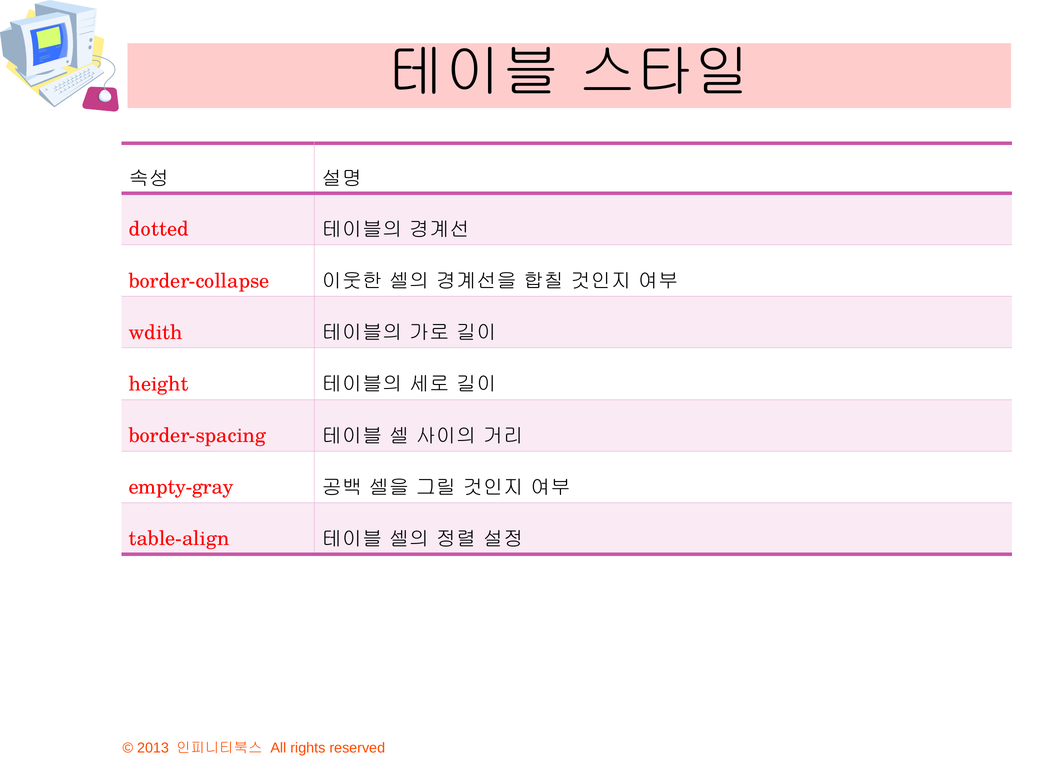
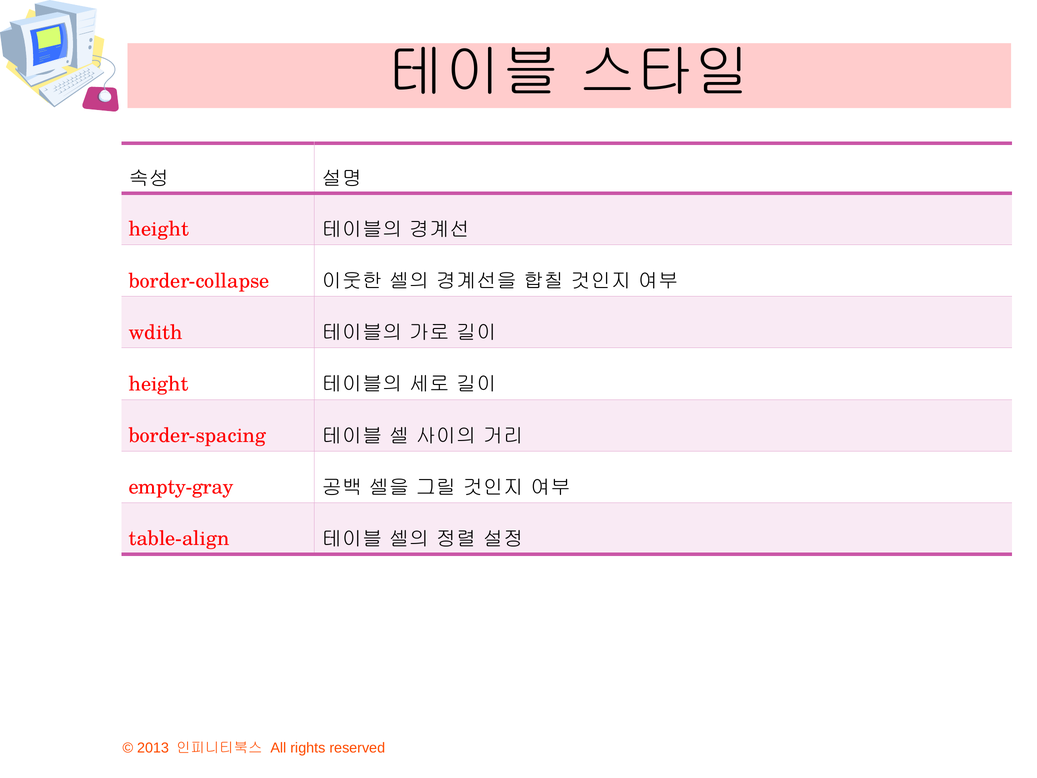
dotted: dotted -> height (159, 229)
